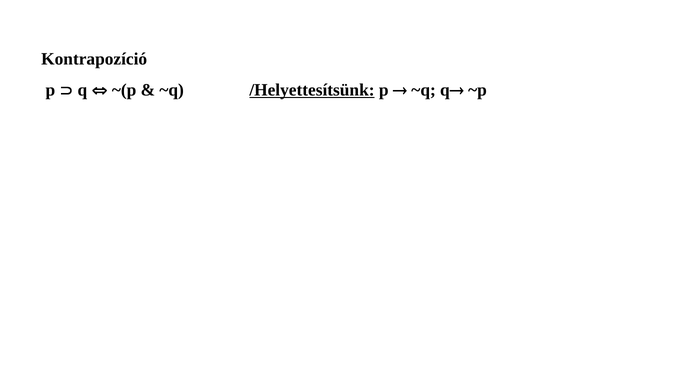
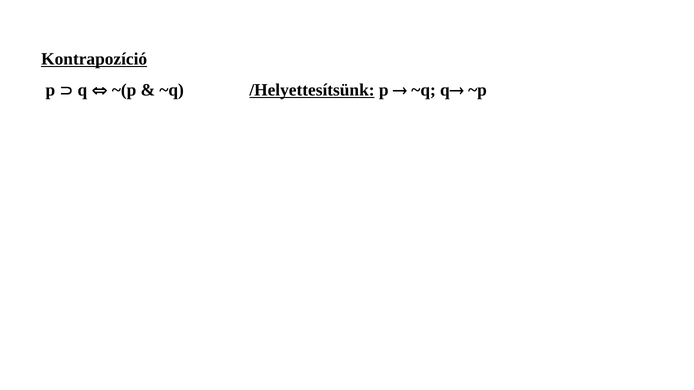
Kontrapozíció underline: none -> present (94, 59)
